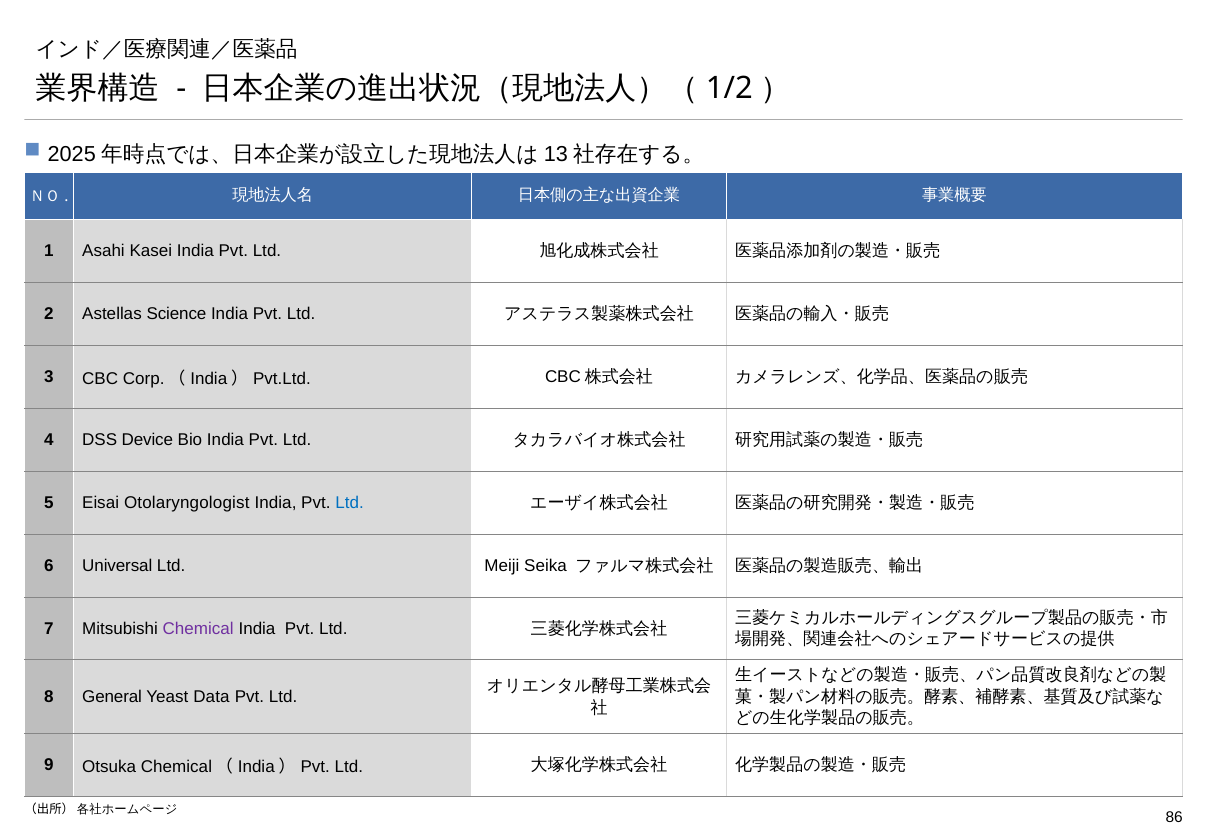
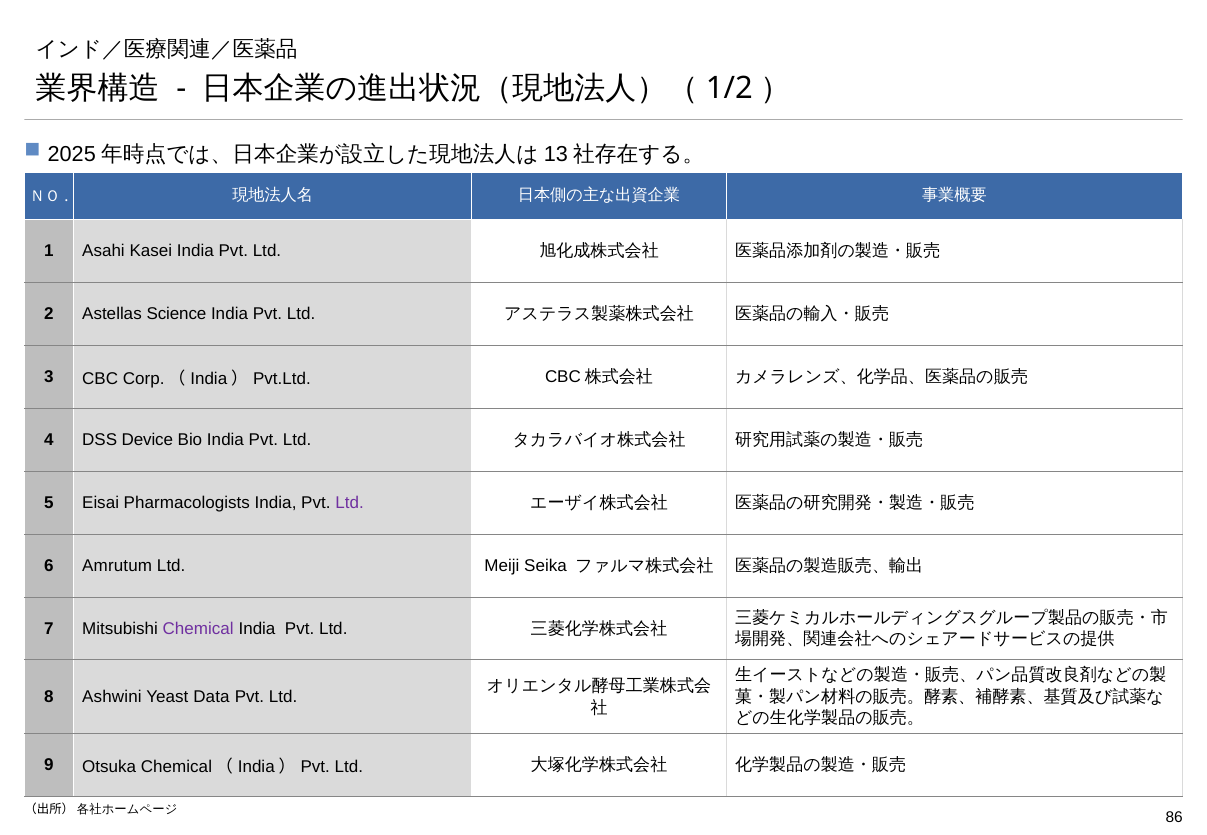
Otolaryngologist: Otolaryngologist -> Pharmacologists (187, 503)
Ltd colour: blue -> purple (350, 503)
Universal: Universal -> Amrutum (117, 566)
General: General -> Ashwini (112, 697)
